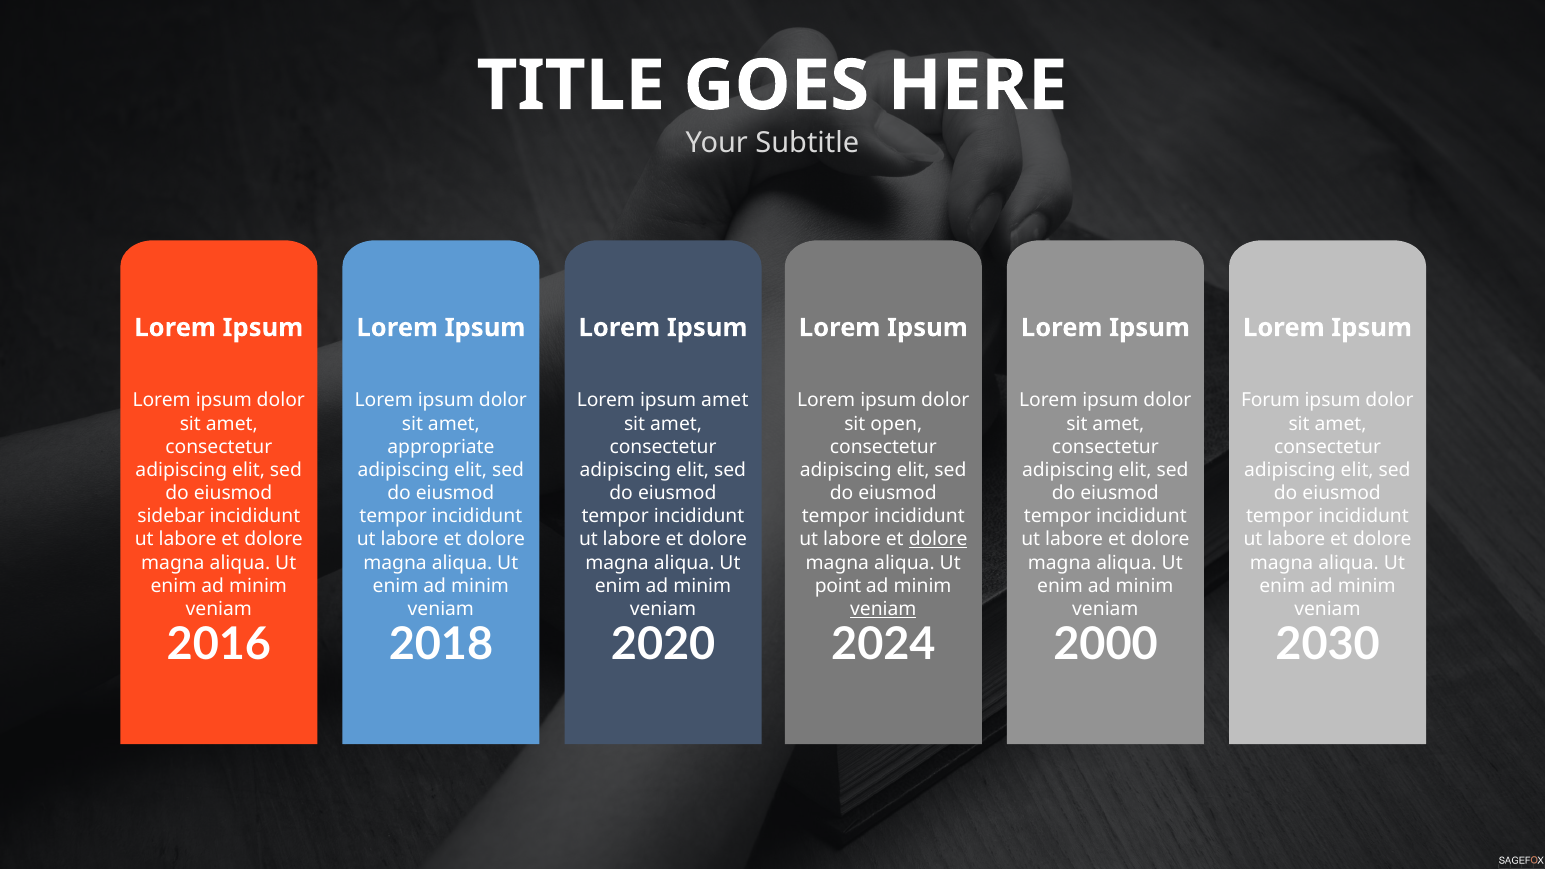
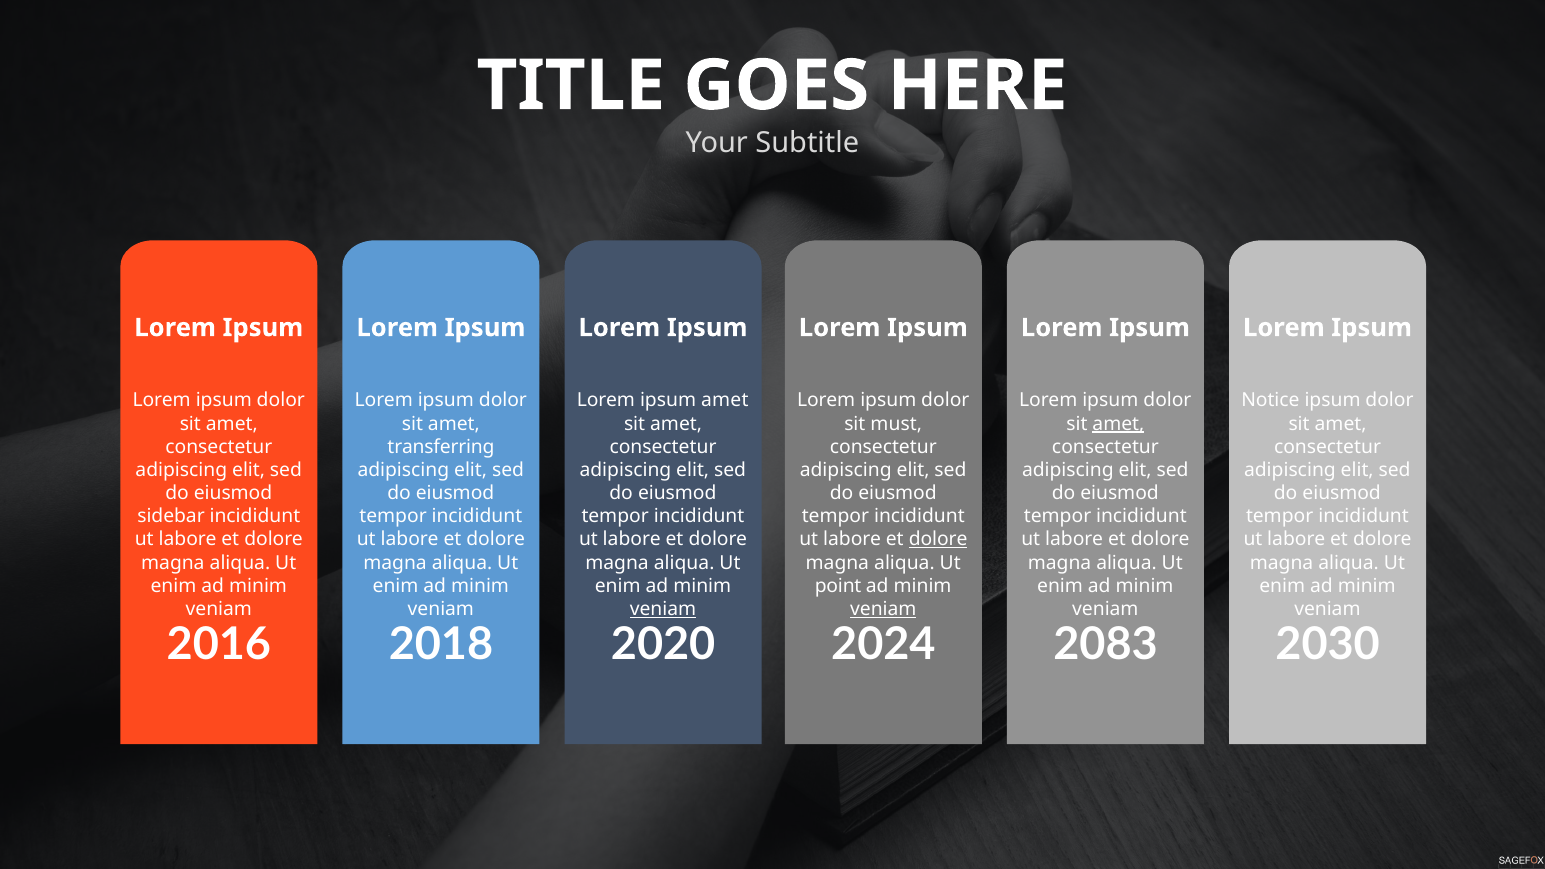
Forum: Forum -> Notice (1270, 401)
open: open -> must (896, 424)
amet underline: none -> present (1118, 424)
appropriate: appropriate -> transferring (441, 447)
veniam underline: none -> present (663, 609)
2000: 2000 -> 2083 (1106, 644)
